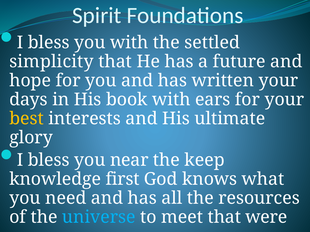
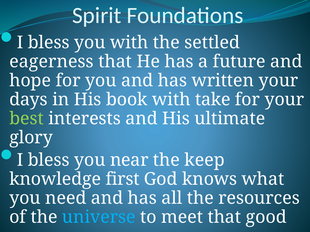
simplicity: simplicity -> eagerness (51, 62)
ears: ears -> take (213, 100)
best colour: yellow -> light green (27, 119)
were: were -> good (266, 218)
